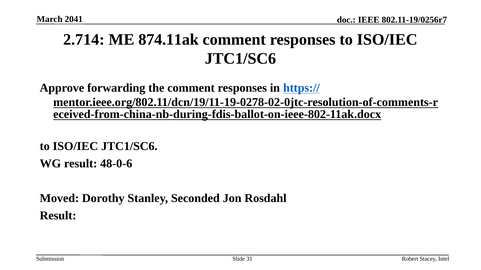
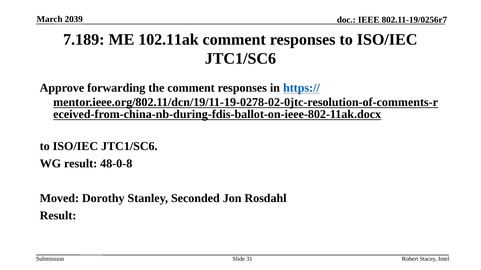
2041: 2041 -> 2039 (74, 19)
2.714: 2.714 -> 7.189 (84, 40)
874.11ak: 874.11ak -> 102.11ak (169, 40)
48-0-6: 48-0-6 -> 48-0-8 (116, 164)
